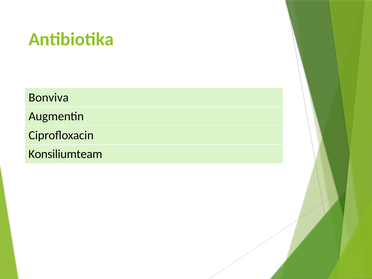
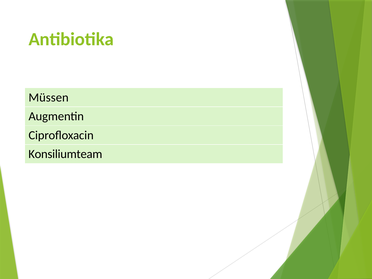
Bonviva: Bonviva -> Müssen (49, 97)
